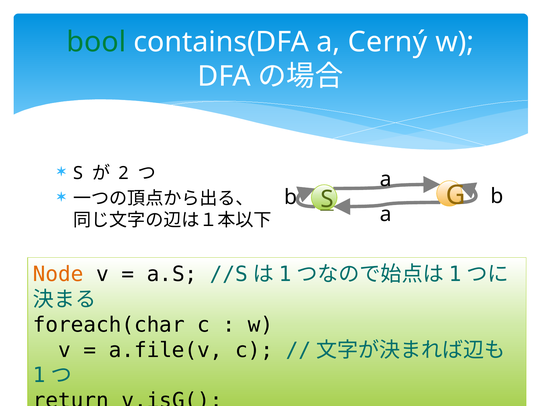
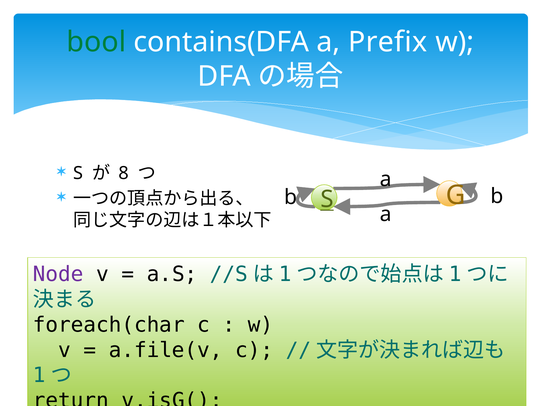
Cerný: Cerný -> Prefix (388, 42)
2: 2 -> 8 (124, 173)
Node colour: orange -> purple (58, 274)
